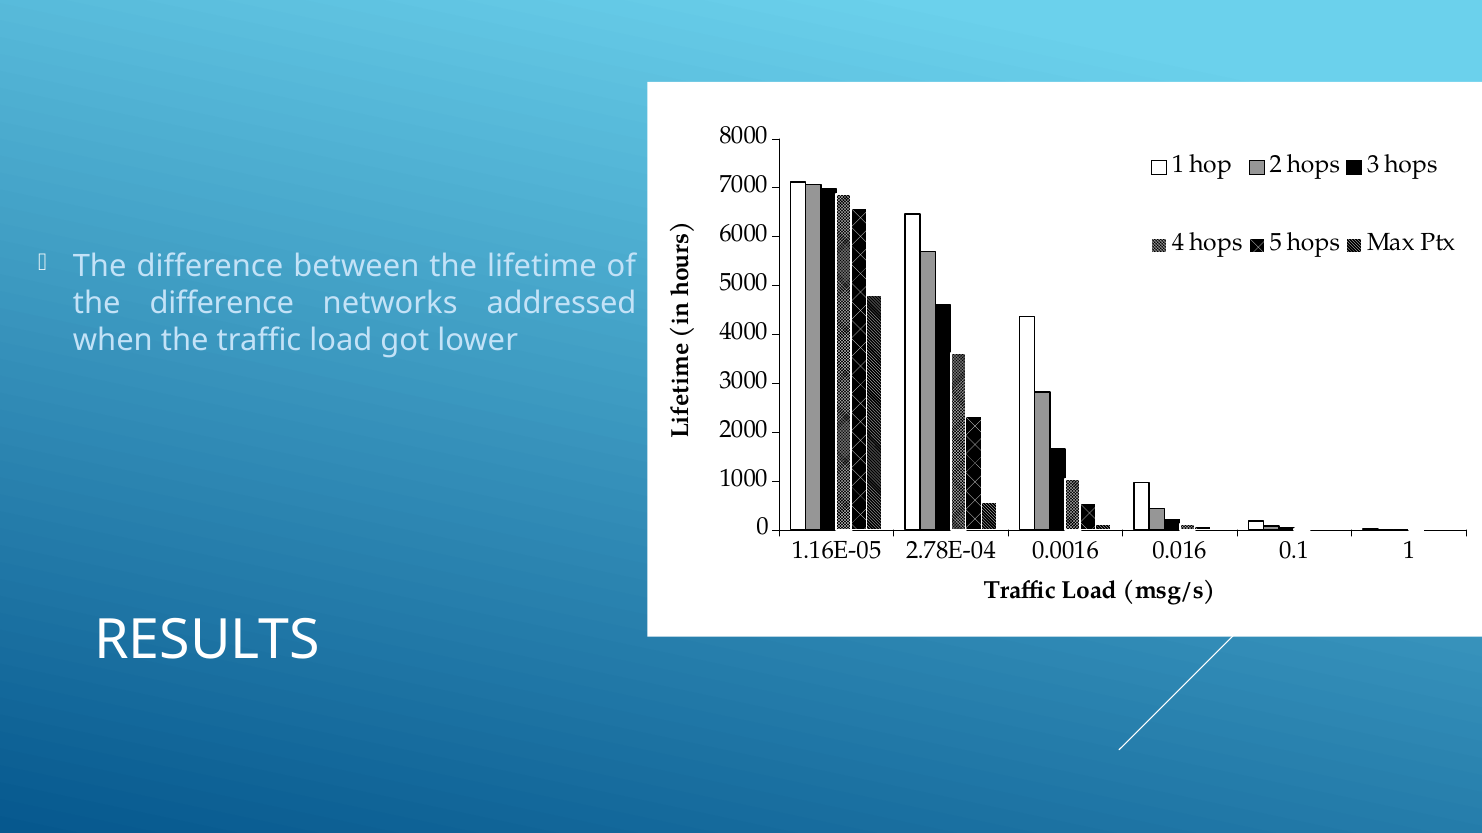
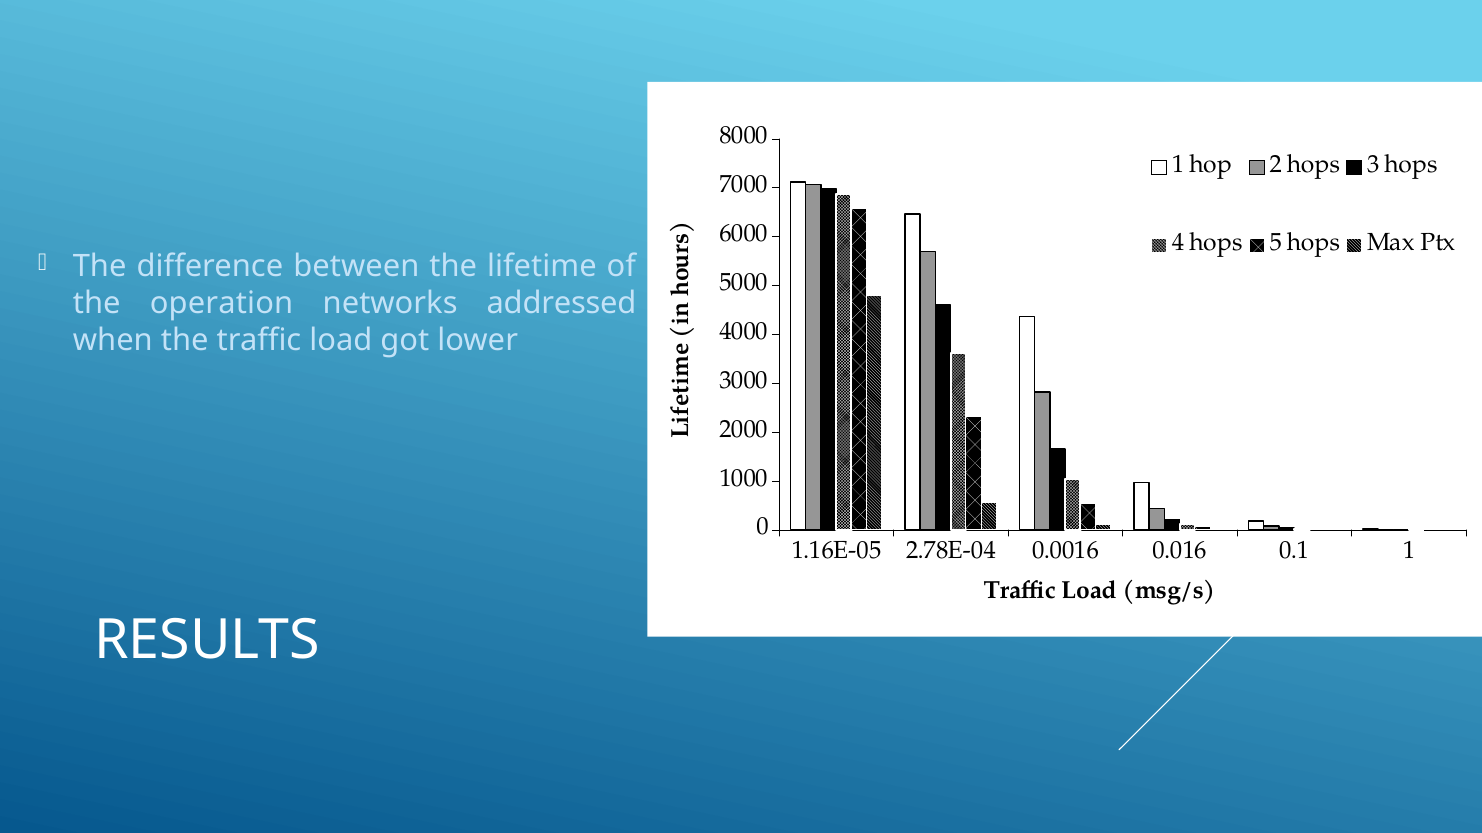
difference: difference -> operation (222, 304)
